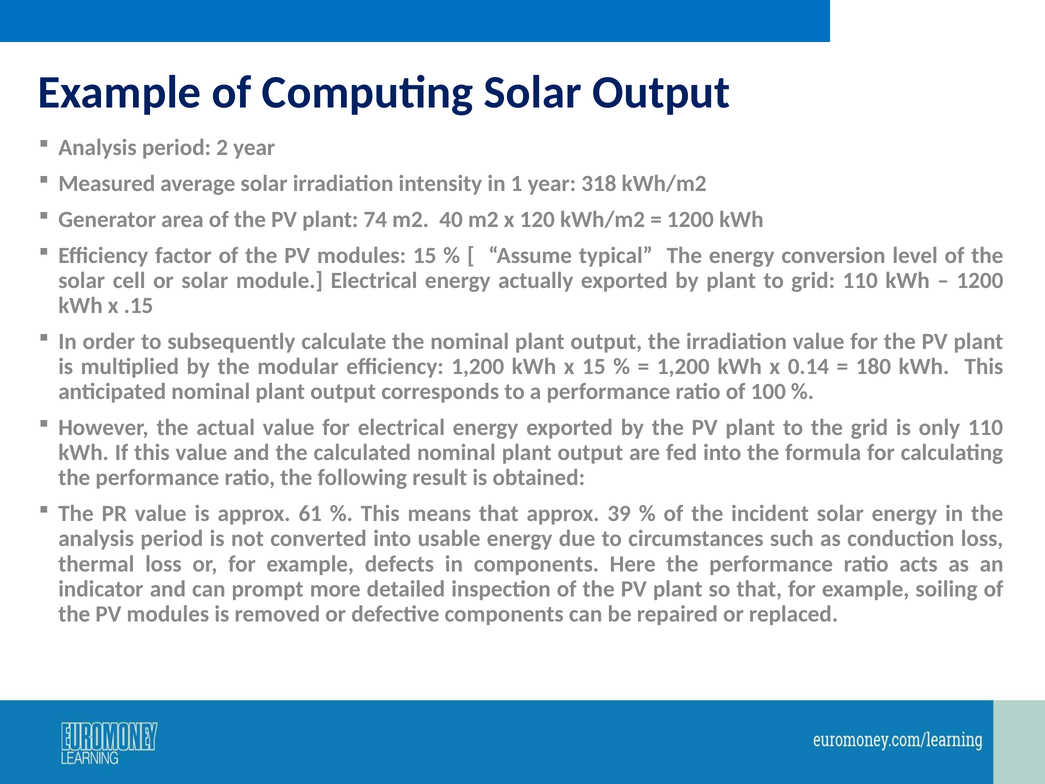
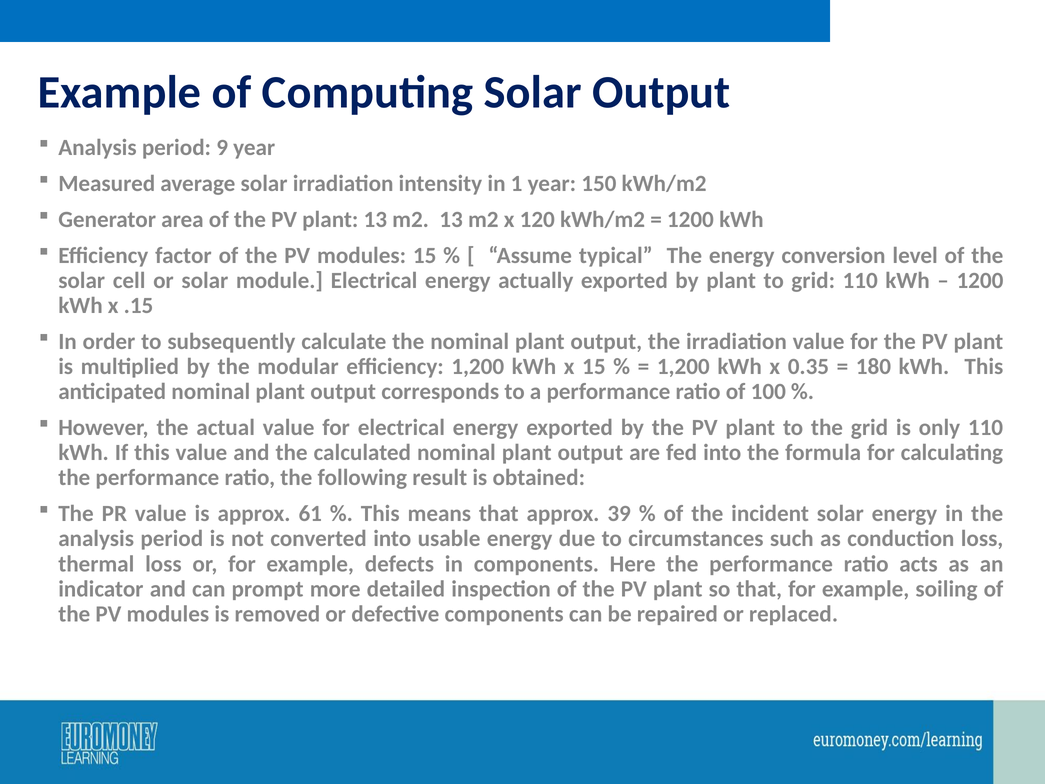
2: 2 -> 9 (222, 147)
318: 318 -> 150 (599, 183)
plant 74: 74 -> 13 (375, 219)
m2 40: 40 -> 13 (451, 219)
0.14: 0.14 -> 0.35 (808, 366)
